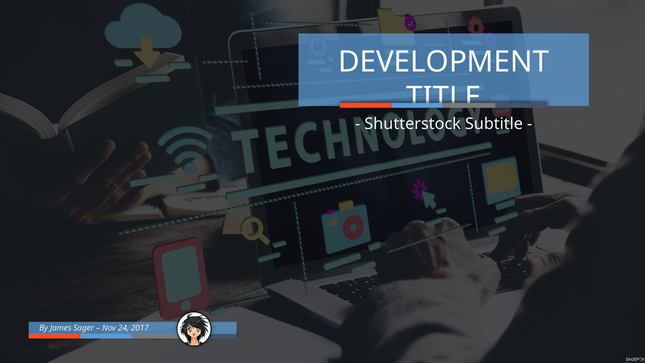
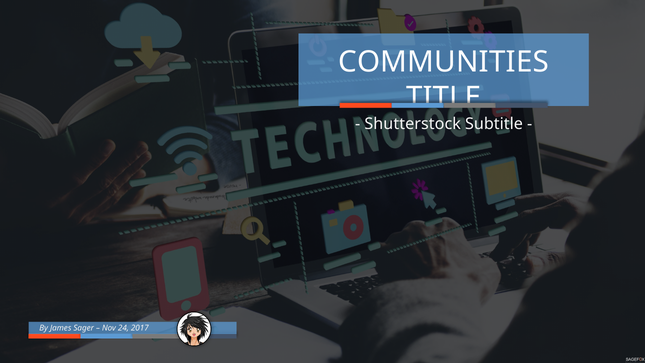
DEVELOPMENT: DEVELOPMENT -> COMMUNITIES (444, 62)
